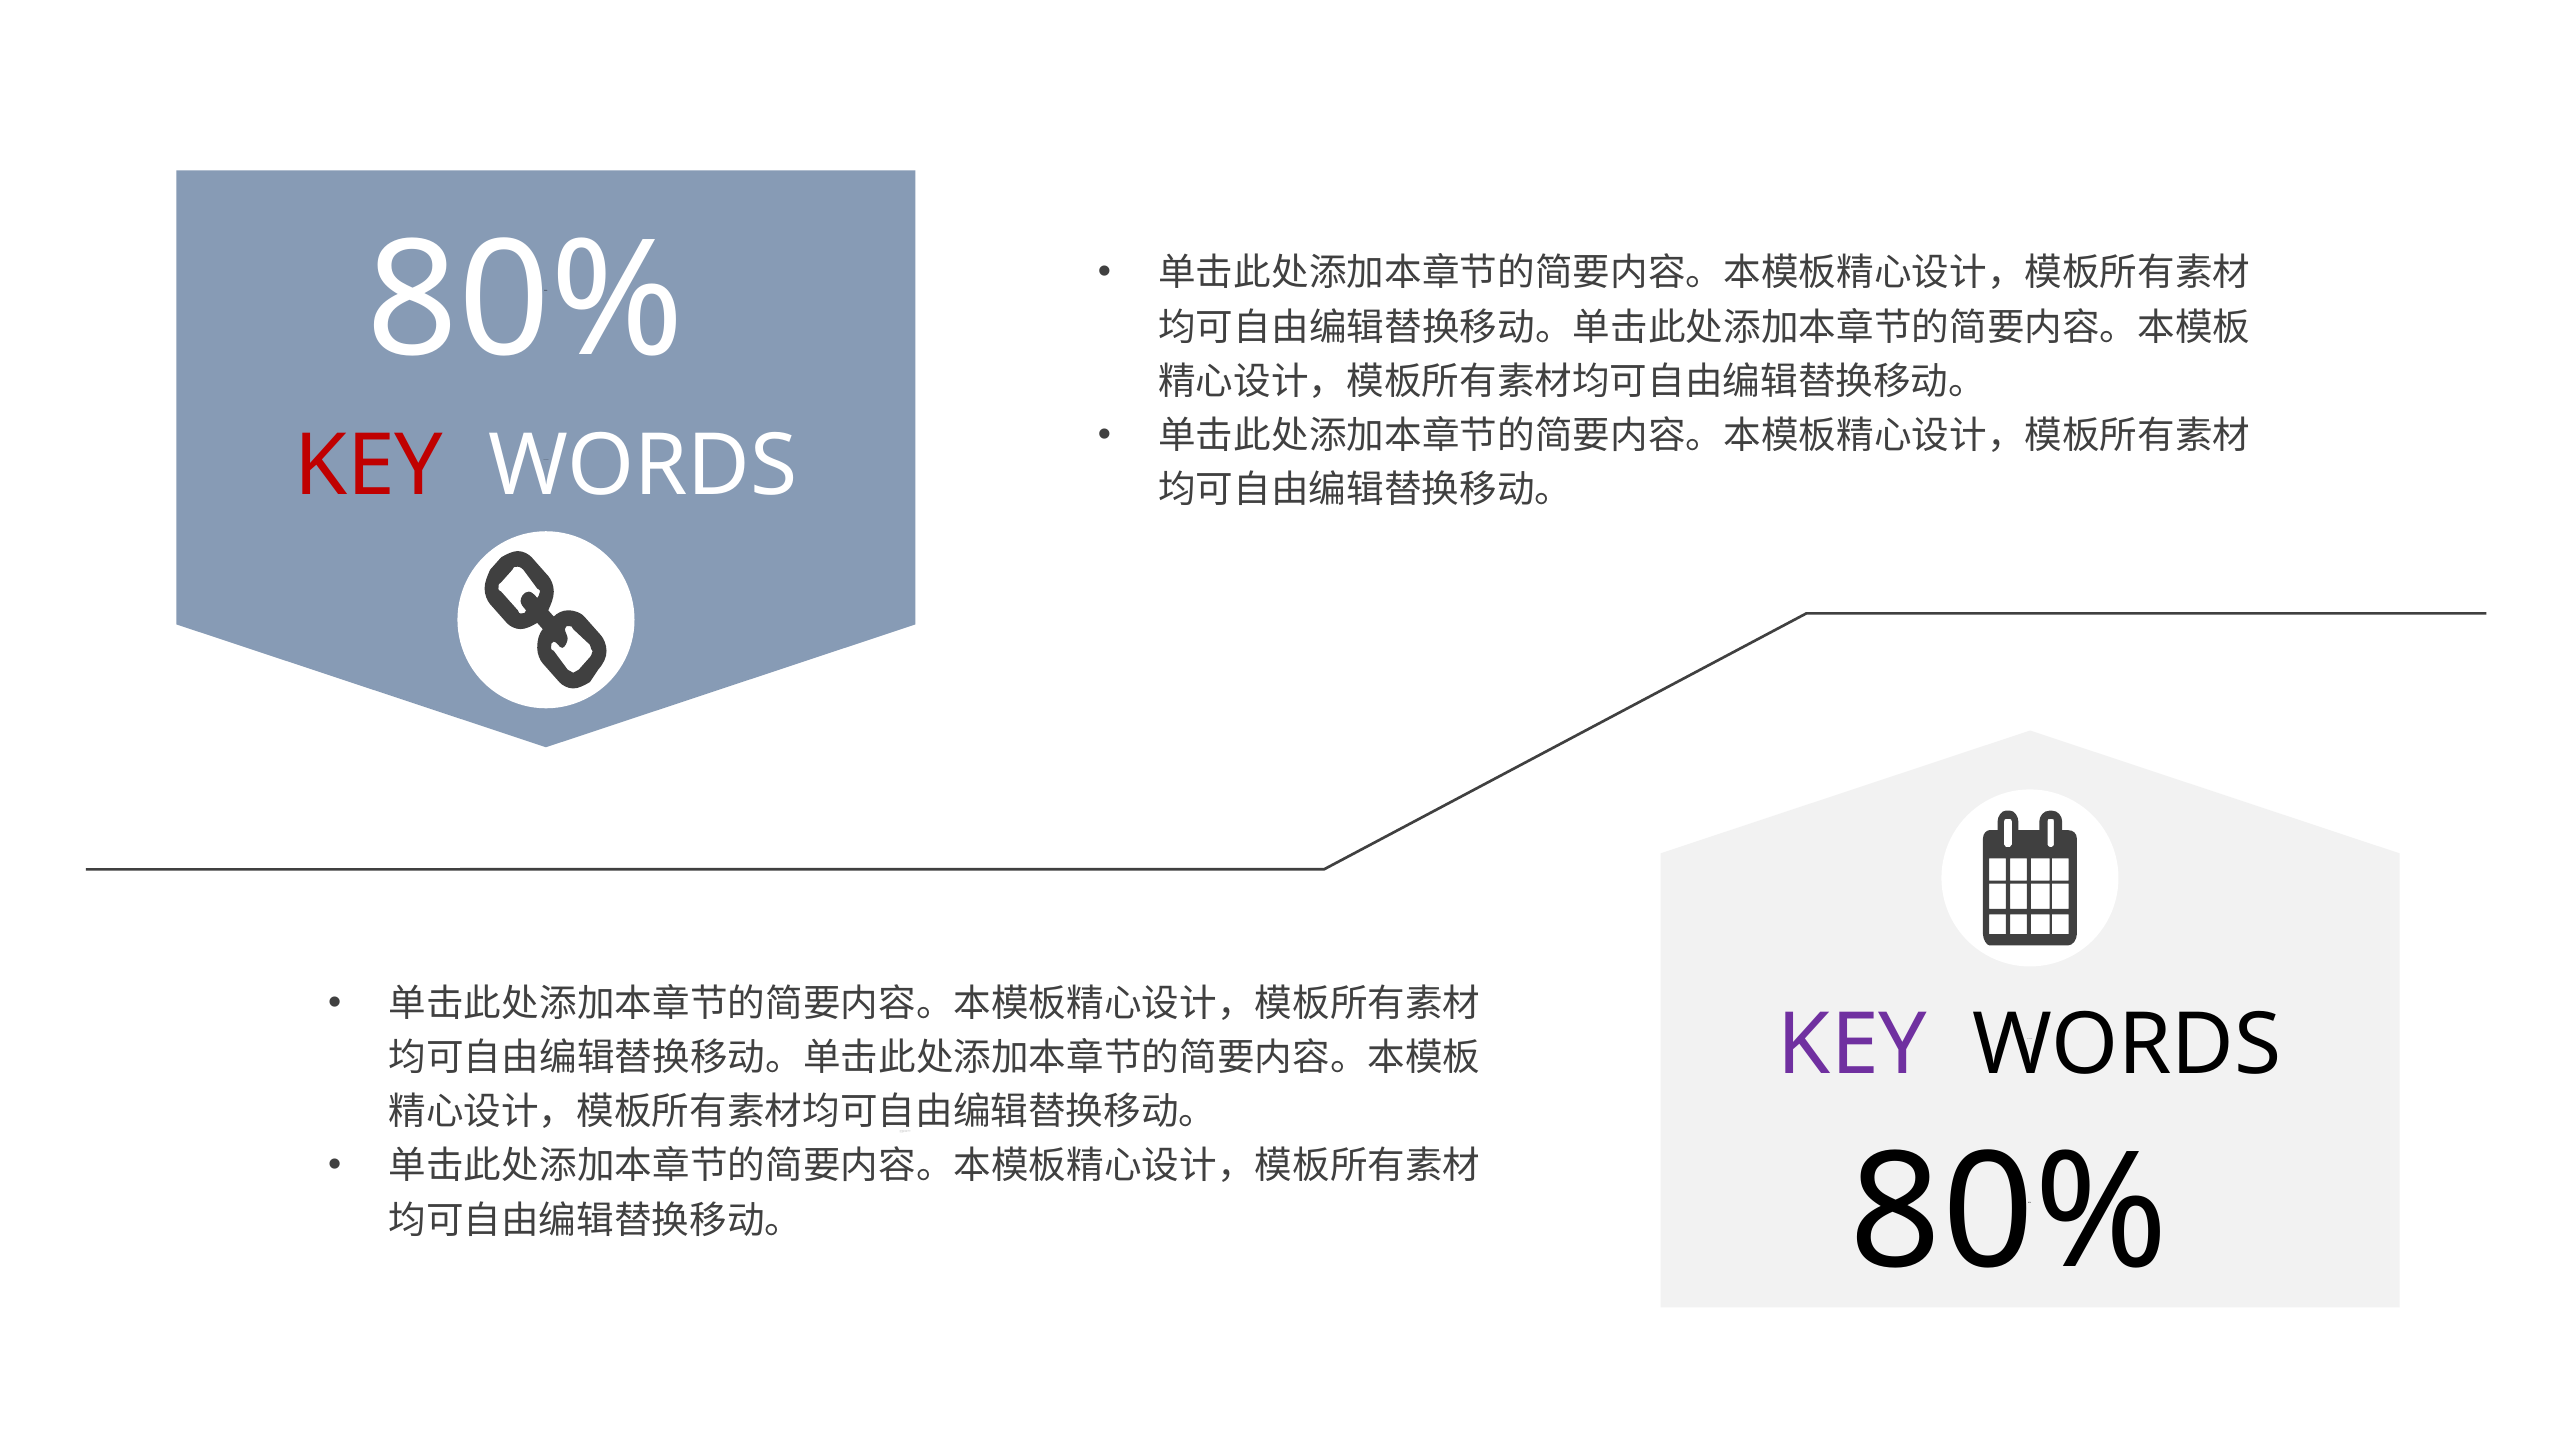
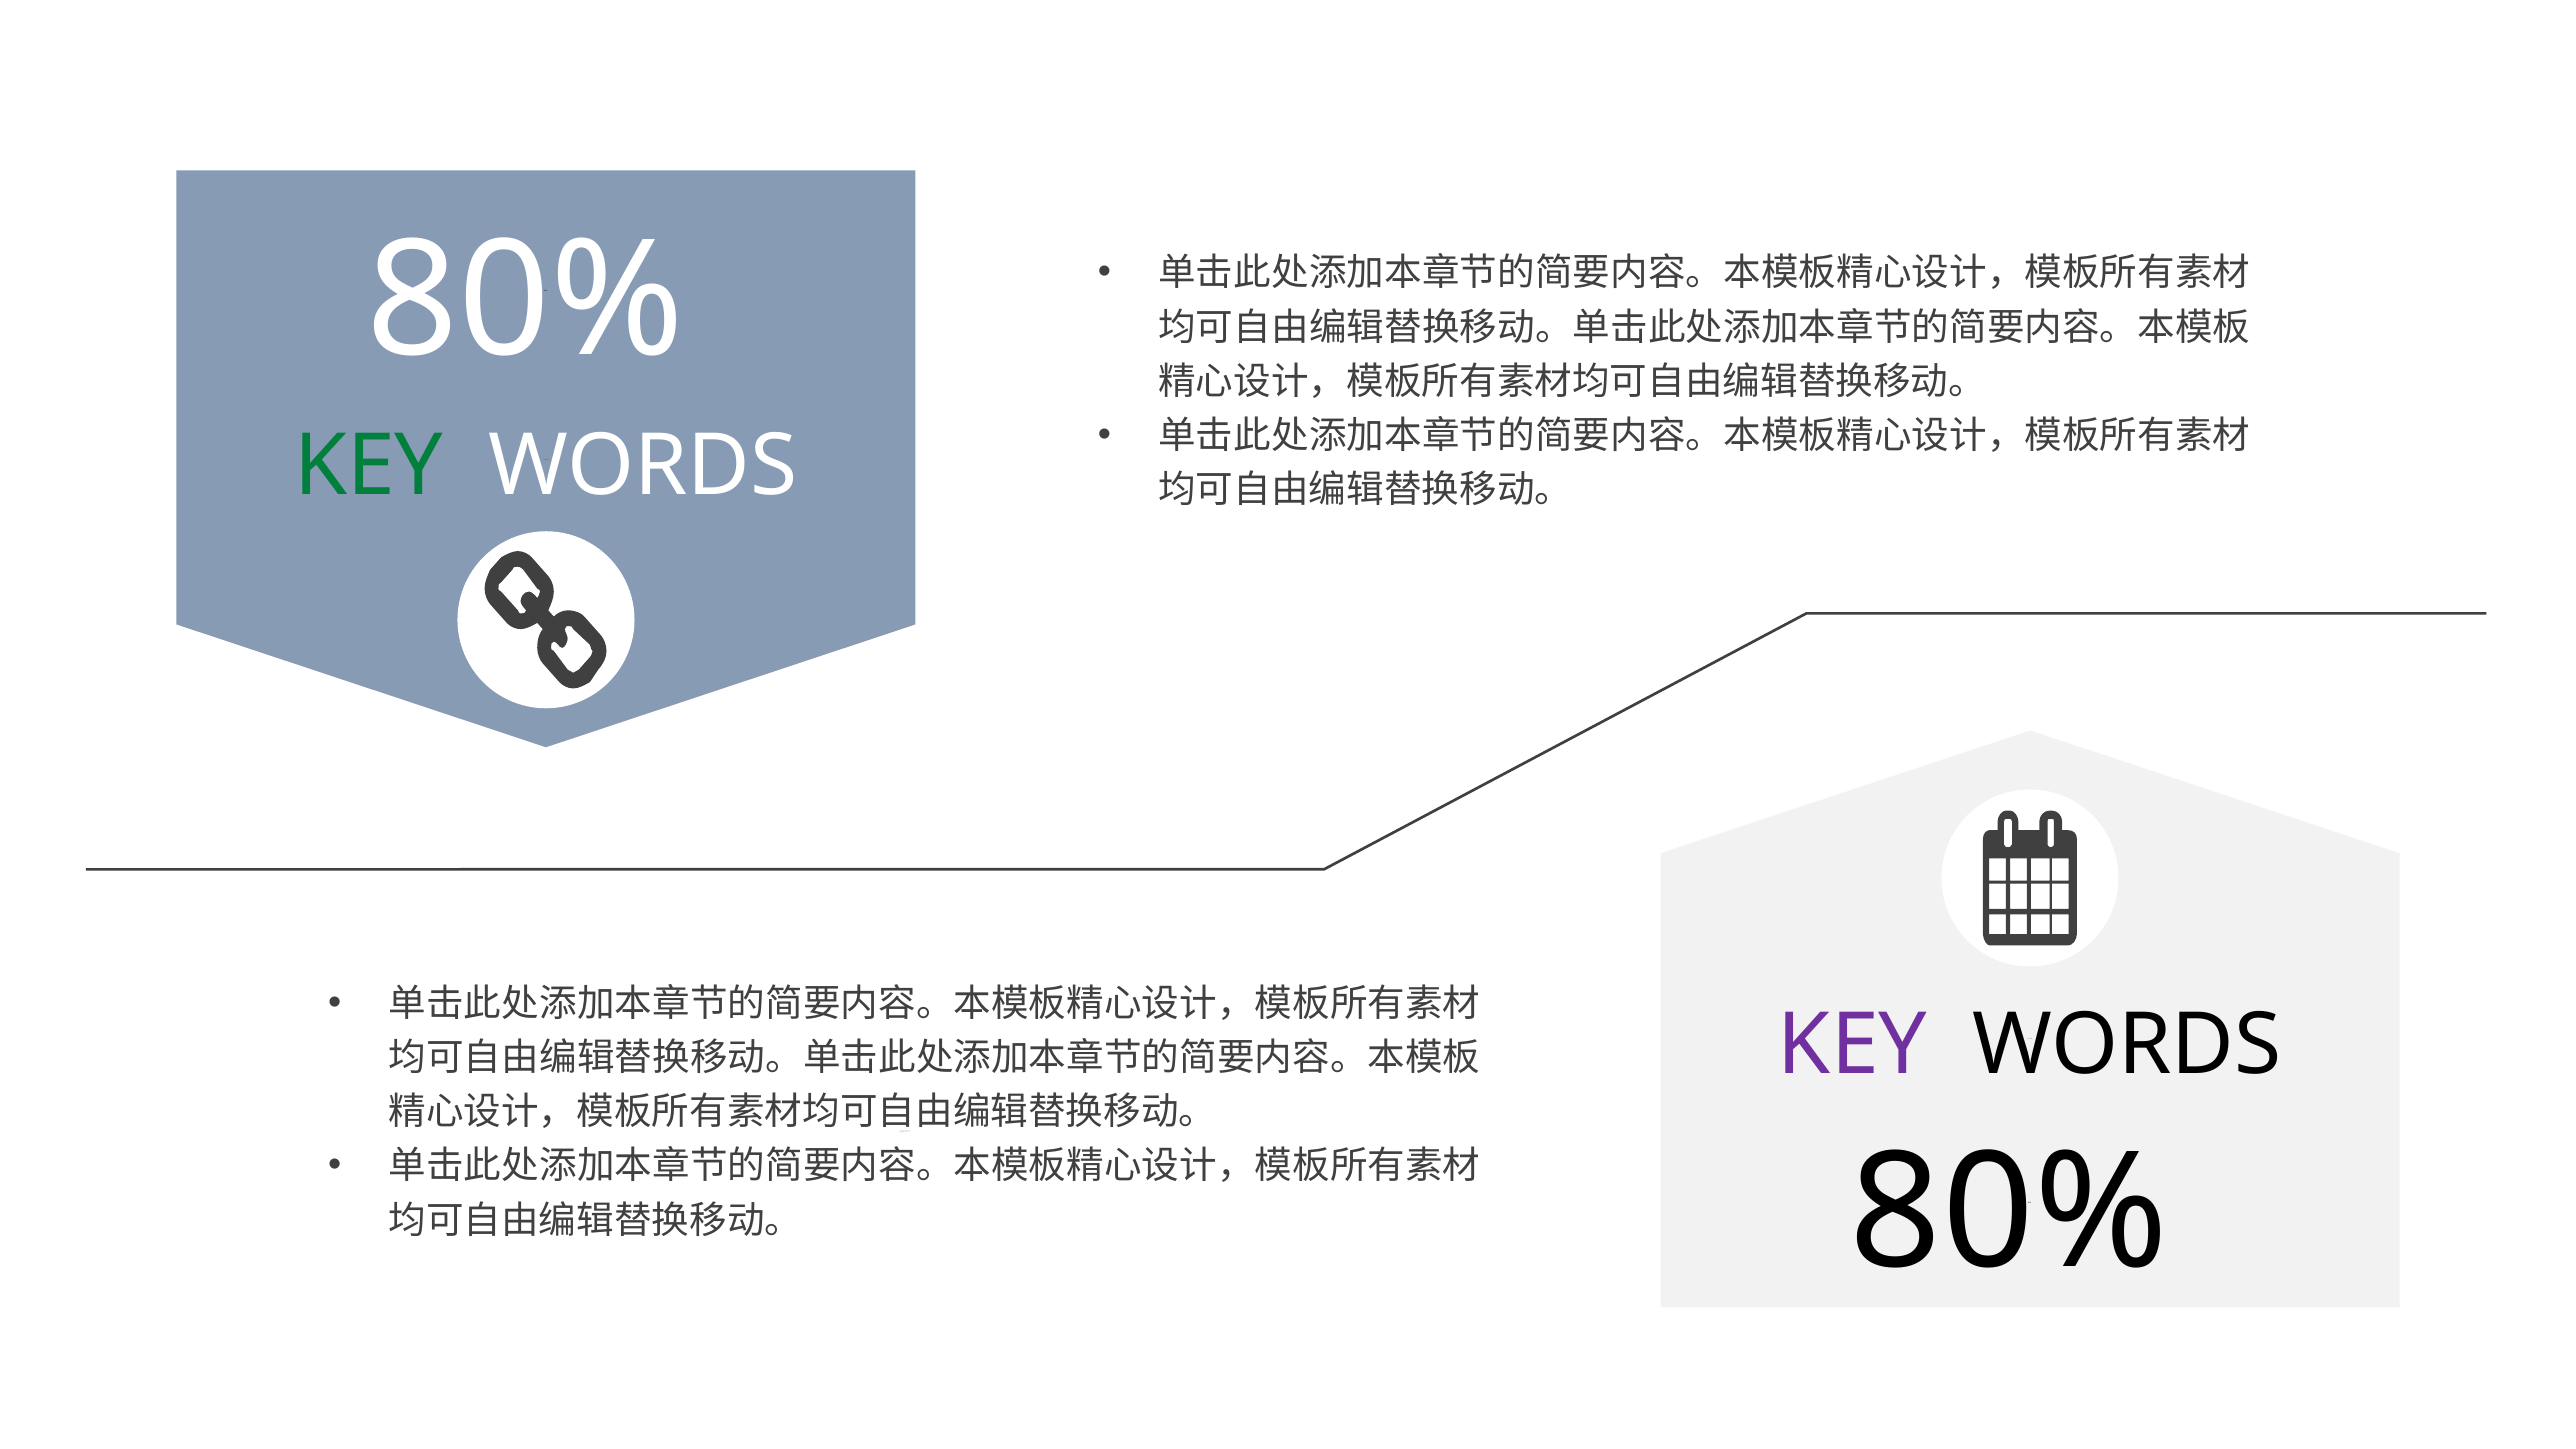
KEY colour: red -> green (369, 466)
